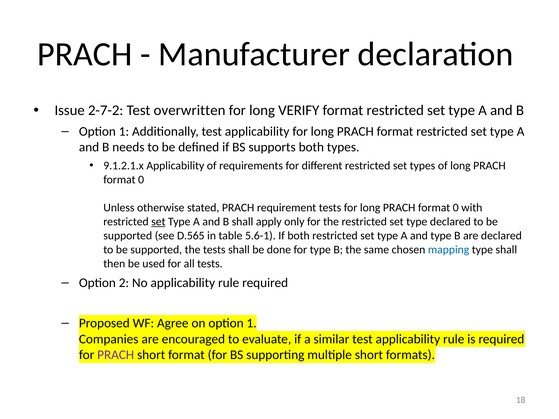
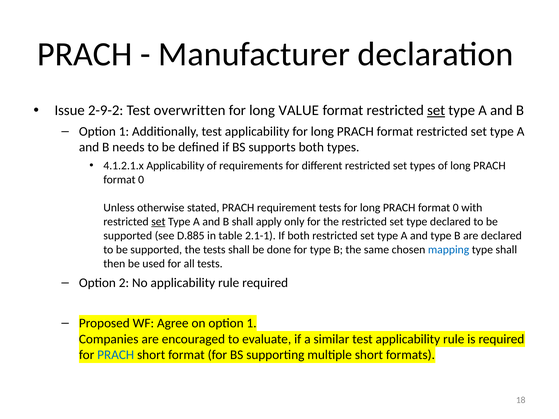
2-7-2: 2-7-2 -> 2-9-2 (106, 110)
VERIFY: VERIFY -> VALUE (299, 110)
set underline: none -> present (436, 110)
9.1.2.1.x: 9.1.2.1.x -> 4.1.2.1.x (124, 166)
D.565: D.565 -> D.885 (191, 236)
5.6-1: 5.6-1 -> 2.1-1 (260, 236)
PRACH colour: purple -> blue (116, 355)
